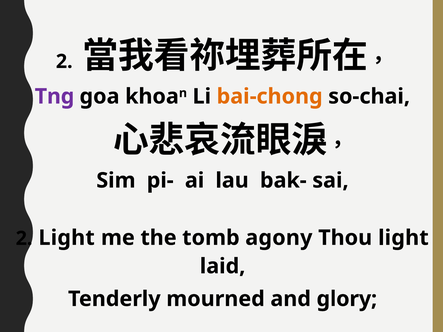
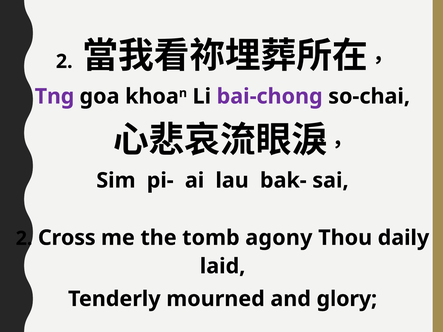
bai-chong colour: orange -> purple (270, 96)
2 Light: Light -> Cross (67, 238)
Thou light: light -> daily (403, 238)
